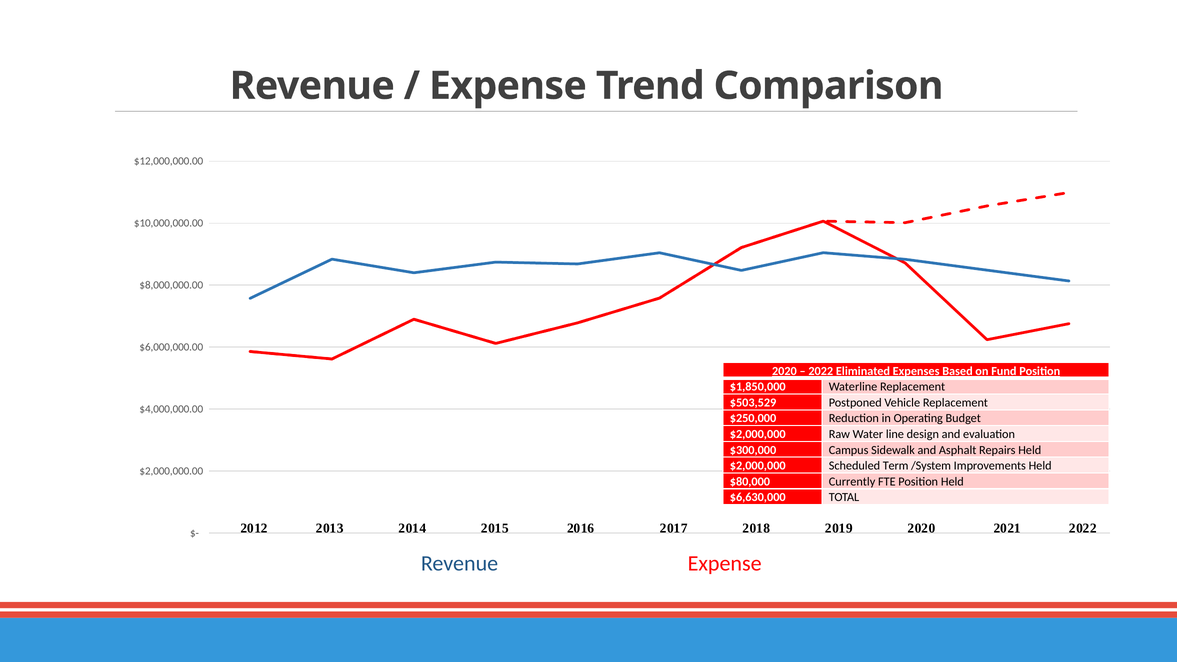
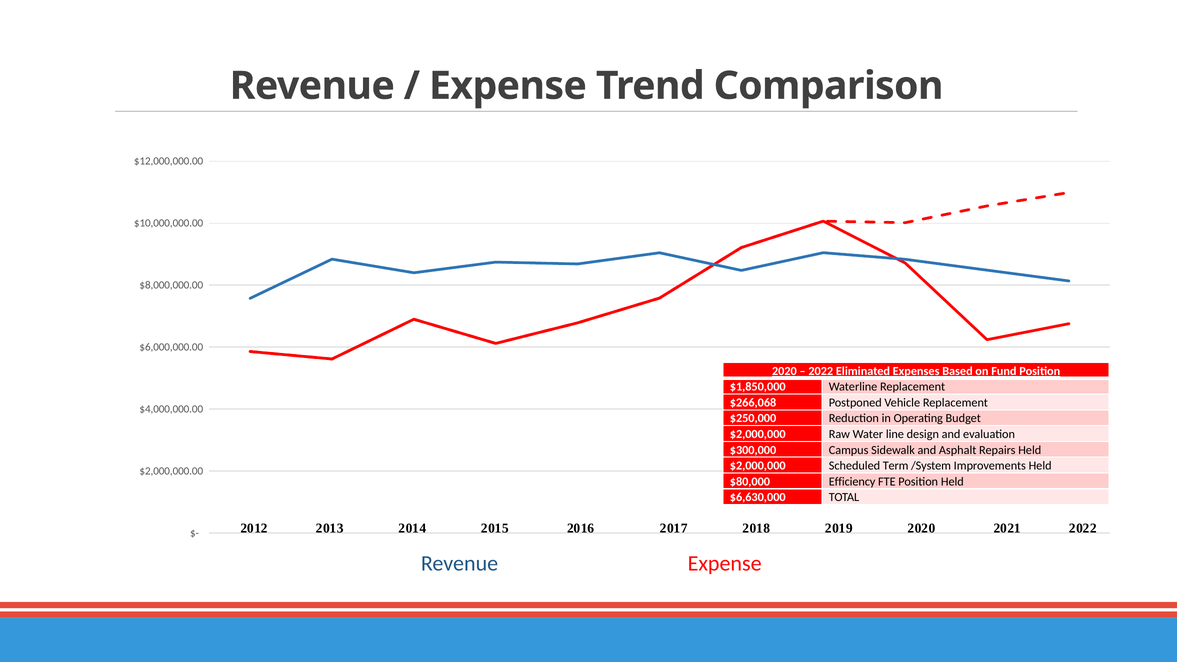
$503,529: $503,529 -> $266,068 (753, 403)
Currently: Currently -> Efficiency (852, 482)
